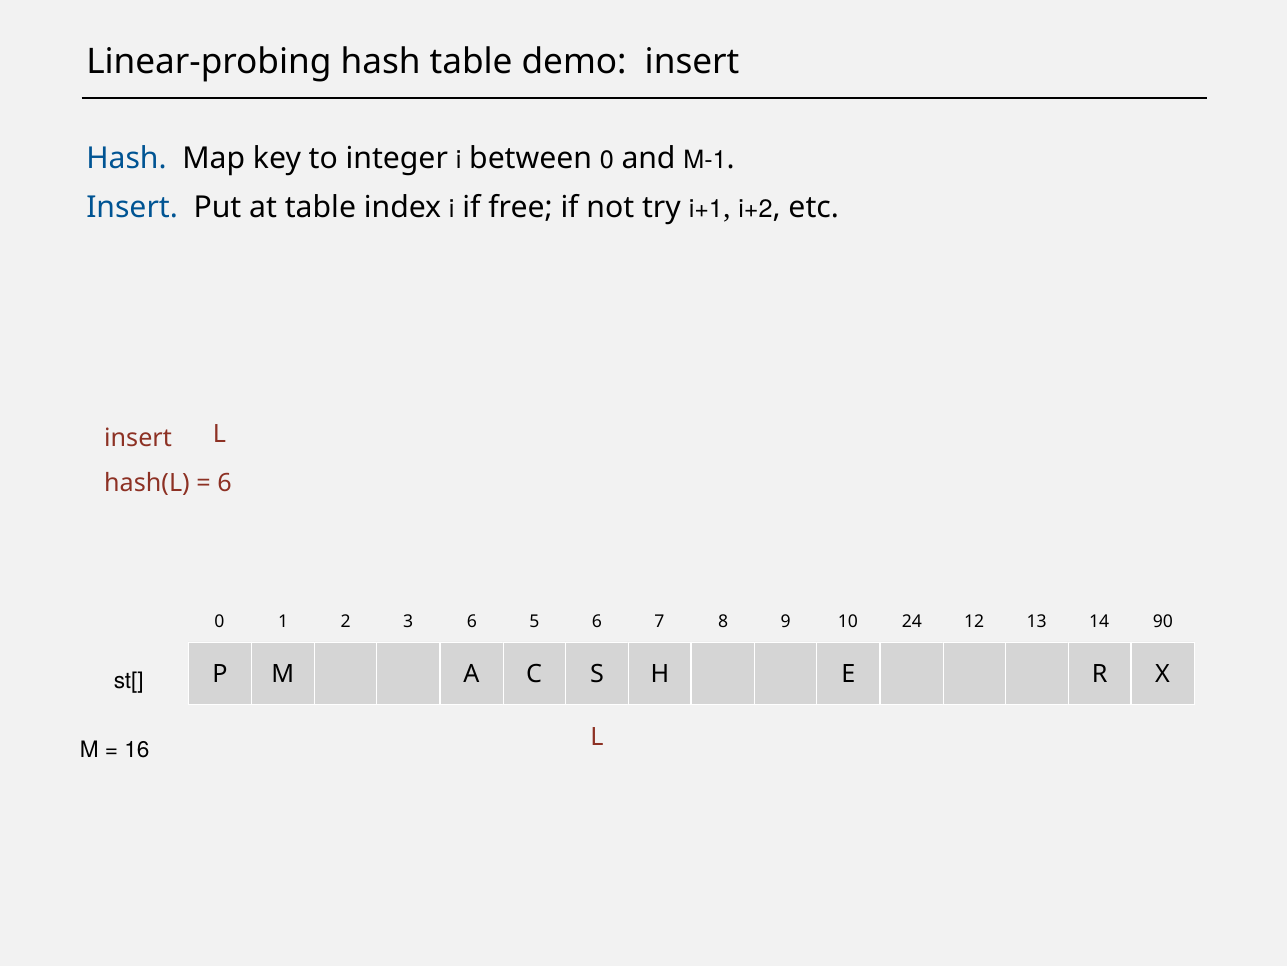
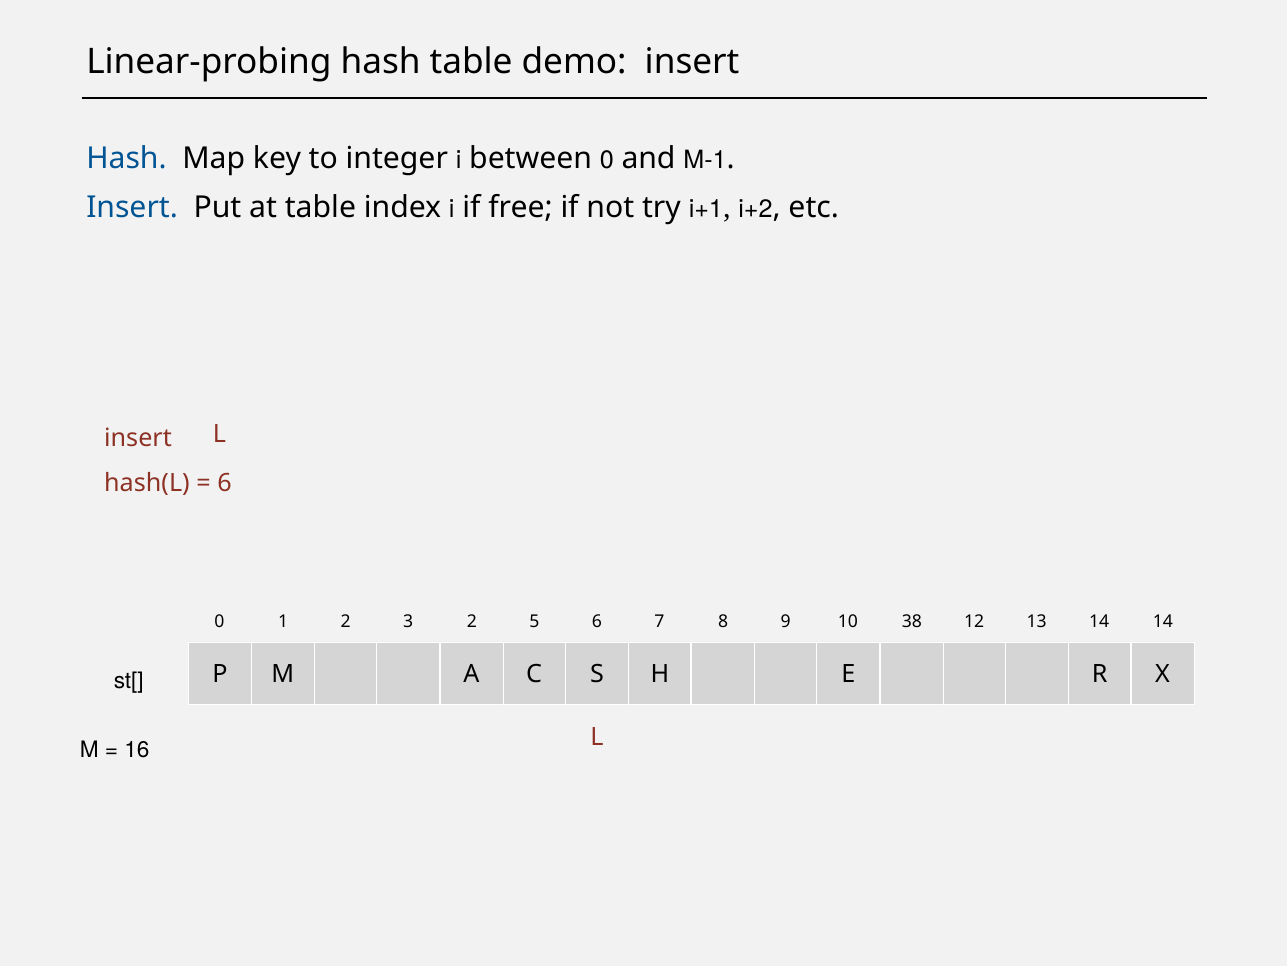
3 6: 6 -> 2 (472, 621)
24: 24 -> 38 (912, 621)
14 90: 90 -> 14 (1163, 621)
